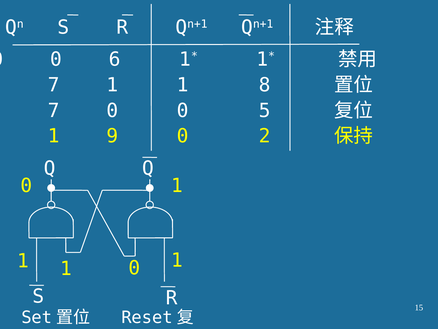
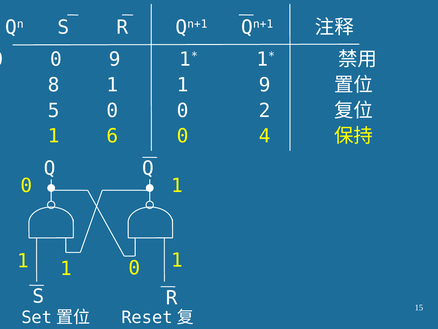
0 6: 6 -> 9 (115, 59)
7: 7 -> 8 (54, 85)
1 8: 8 -> 9 (265, 85)
7: 7 -> 5 (54, 110)
5: 5 -> 2 (265, 110)
9: 9 -> 6 (112, 136)
2: 2 -> 4 (265, 136)
